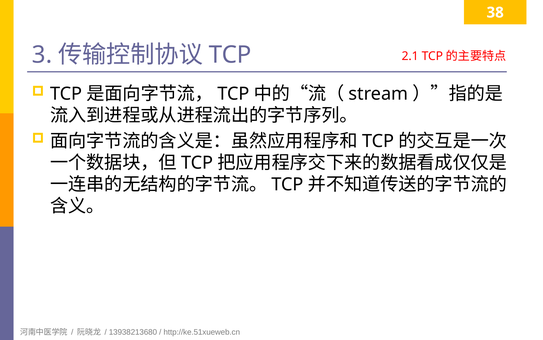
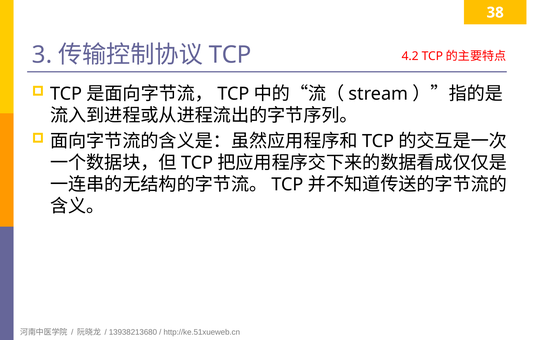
2.1: 2.1 -> 4.2 (410, 56)
